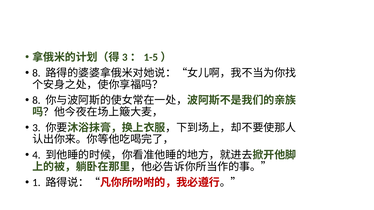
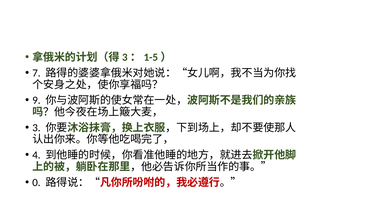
8: 8 -> 7 (36, 73)
8: 8 -> 9 (36, 100)
1: 1 -> 0 (36, 183)
